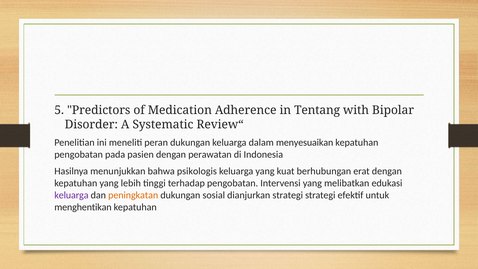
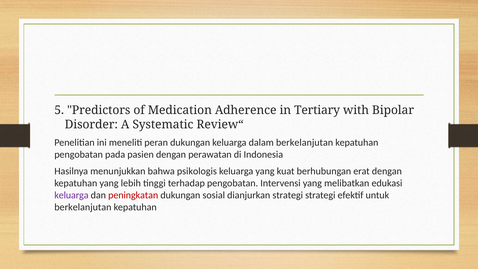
Tentang: Tentang -> Tertiary (317, 110)
dalam menyesuaikan: menyesuaikan -> berkelanjutan (305, 142)
peningkatan colour: orange -> red (133, 195)
menghentikan: menghentikan -> berkelanjutan (83, 207)
